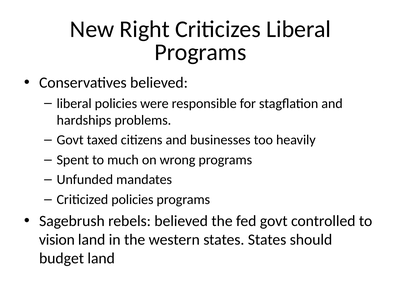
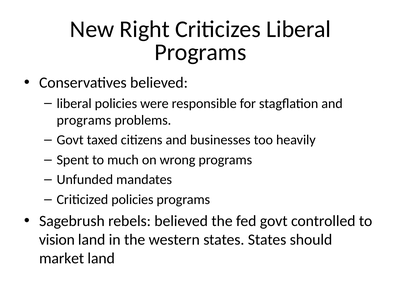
hardships: hardships -> programs (84, 120)
budget: budget -> market (62, 258)
